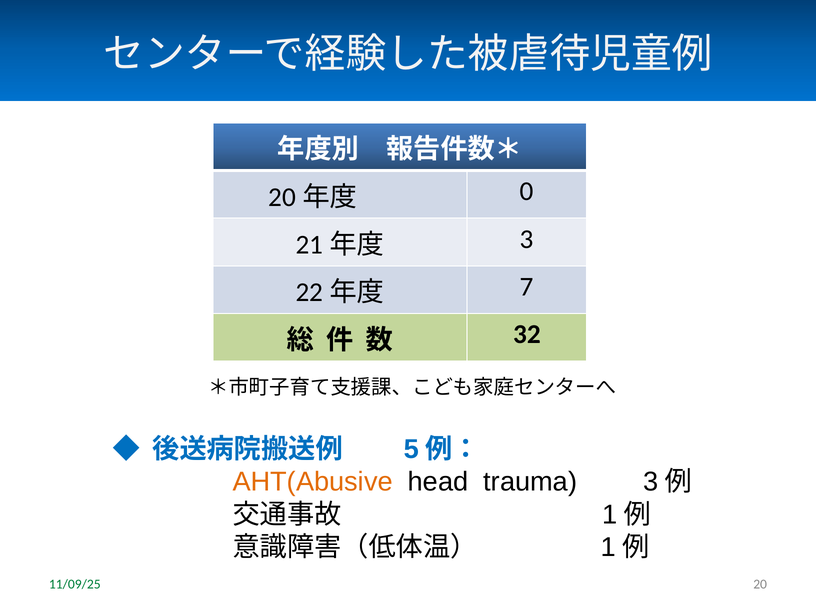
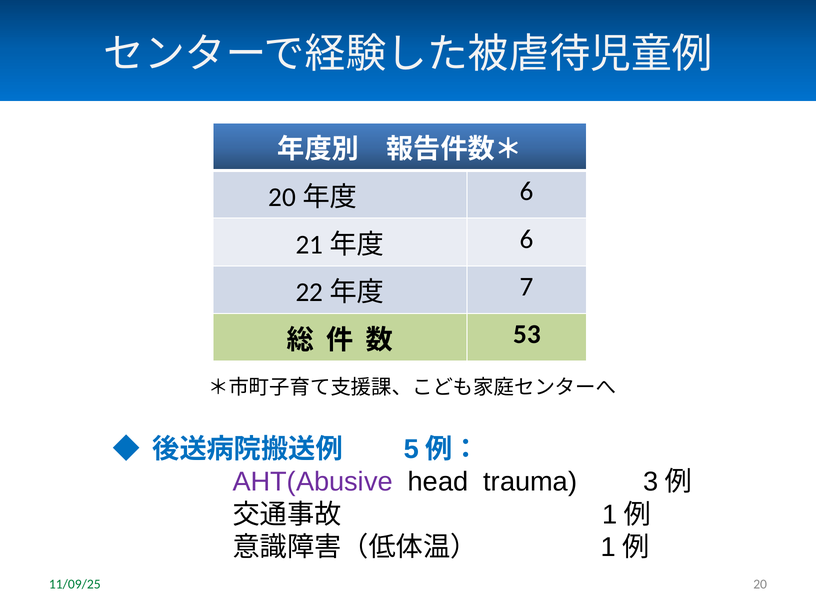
0: 0 -> 6 (527, 191)
3: 3 -> 6 (527, 239)
32: 32 -> 53 (527, 334)
AHT(Abusive colour: orange -> purple (313, 482)
